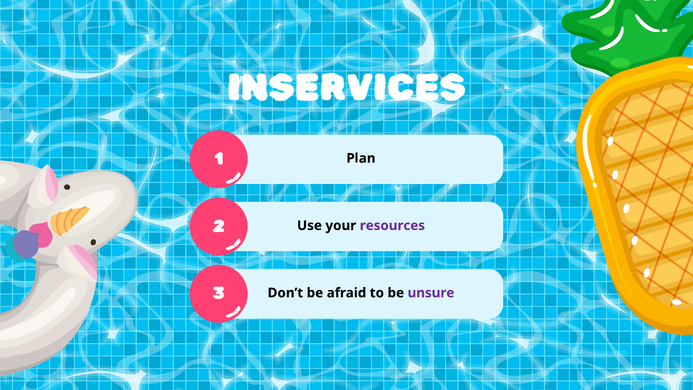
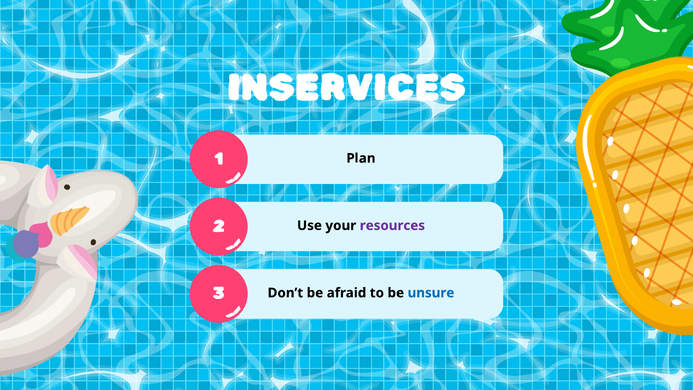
unsure colour: purple -> blue (431, 293)
